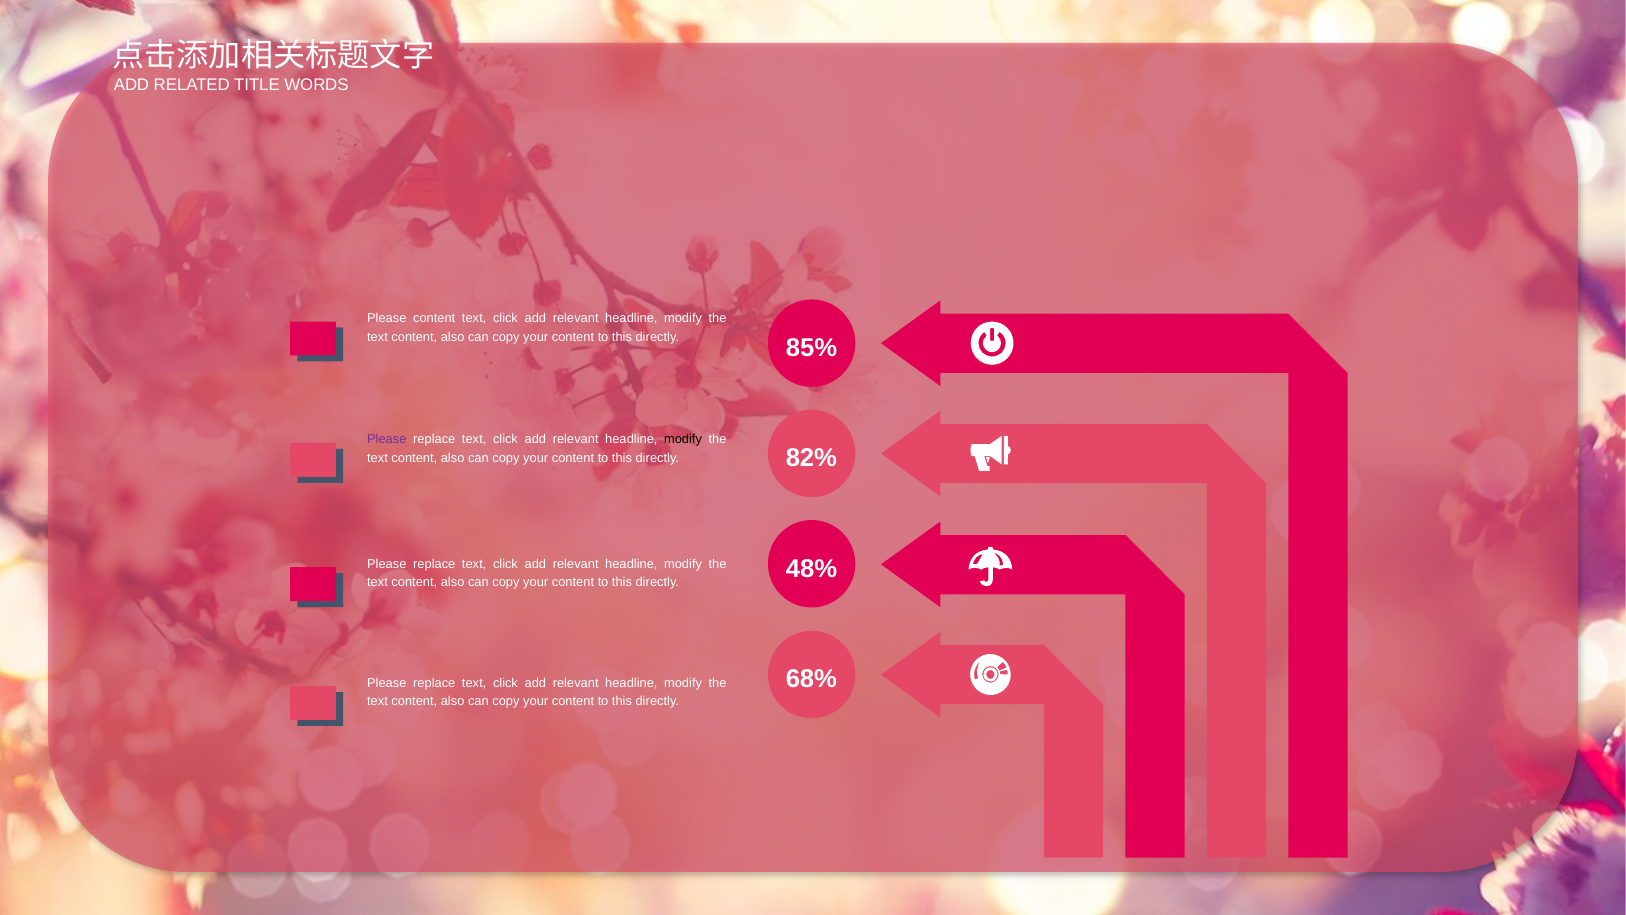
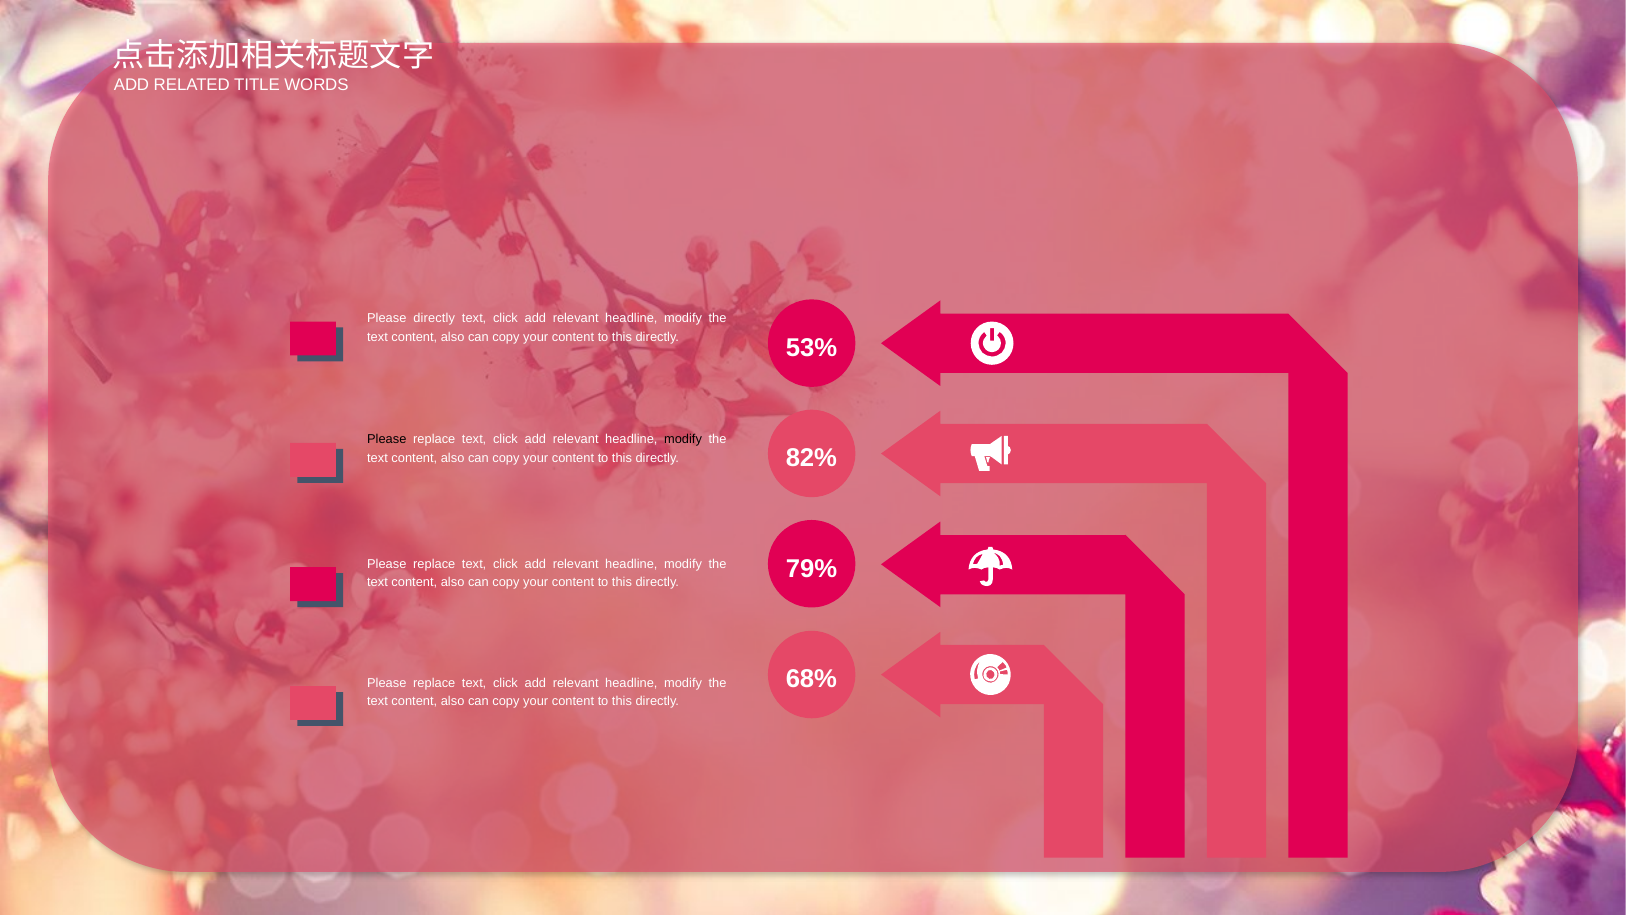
Please content: content -> directly (434, 318)
85%: 85% -> 53% (811, 348)
Please colour: purple -> black (387, 440)
48%: 48% -> 79% (811, 568)
